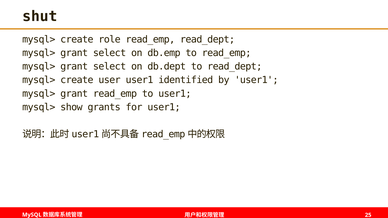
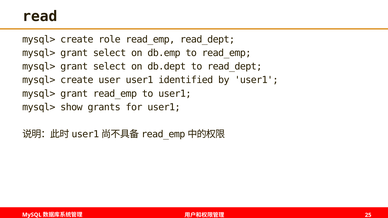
shut: shut -> read (40, 16)
